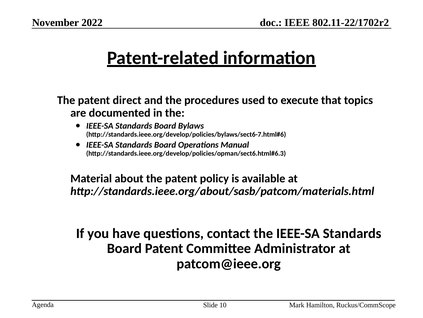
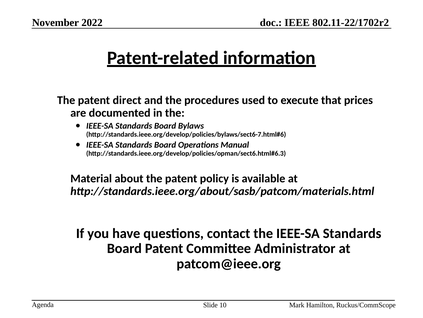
topics: topics -> prices (358, 100)
